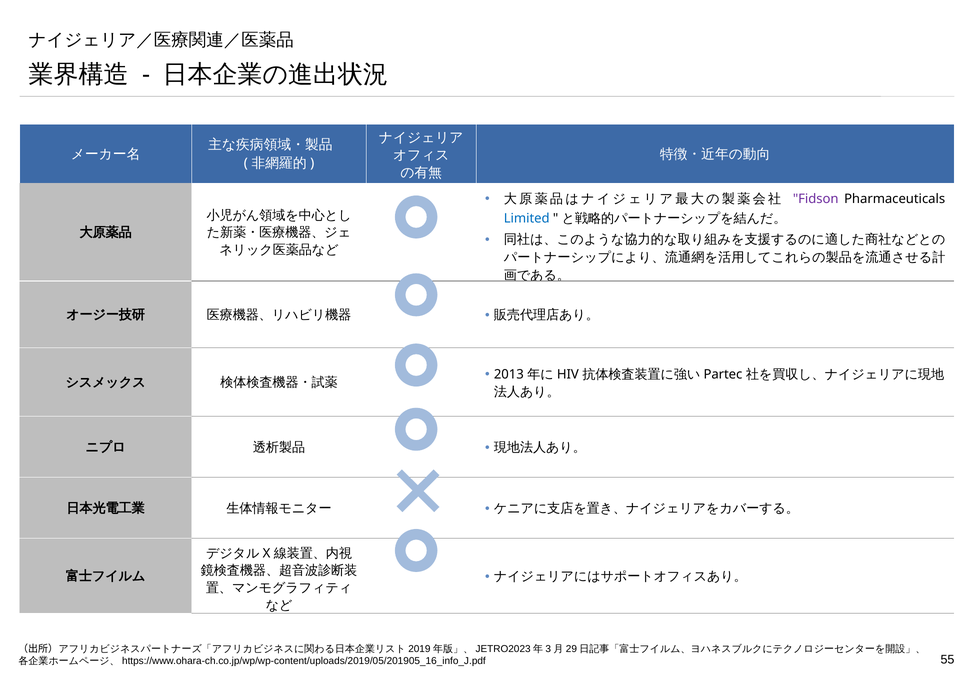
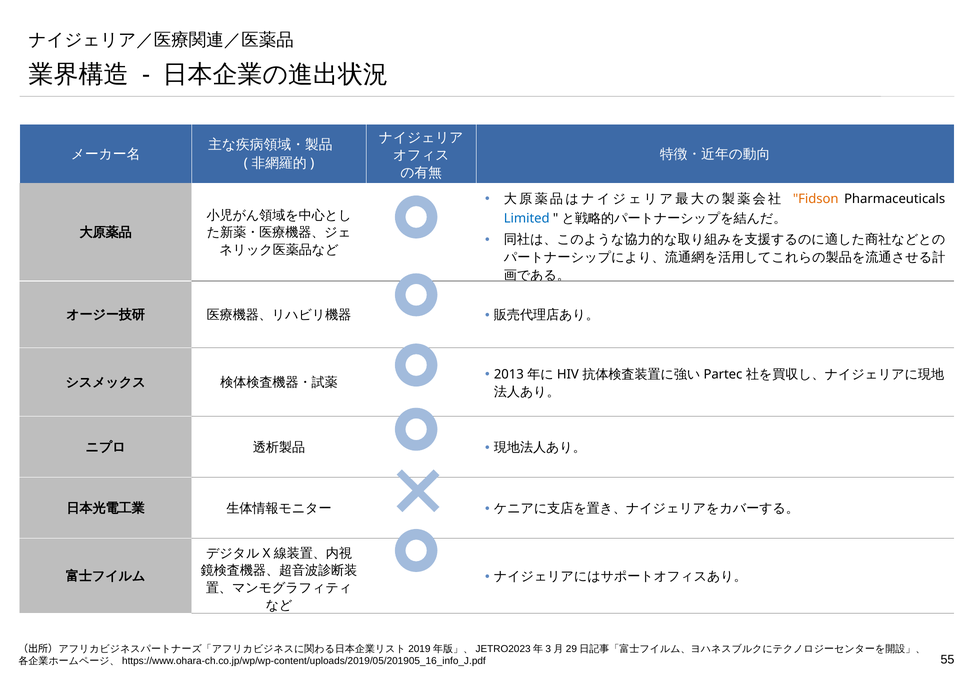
Fidson colour: purple -> orange (816, 199)
